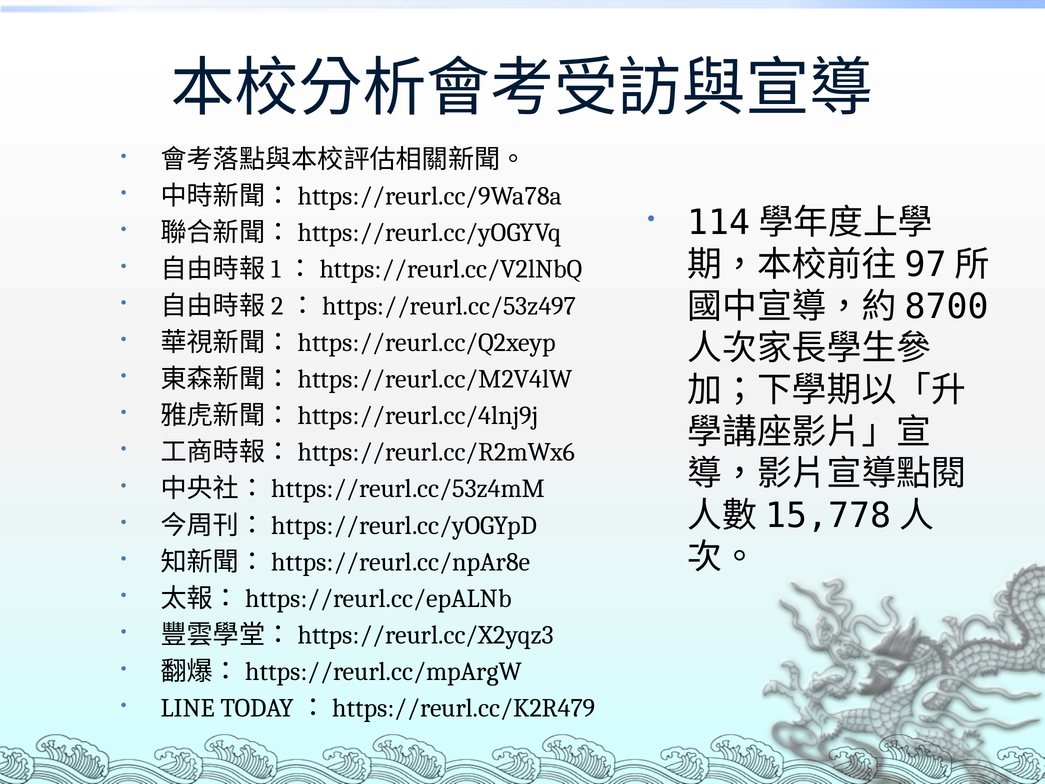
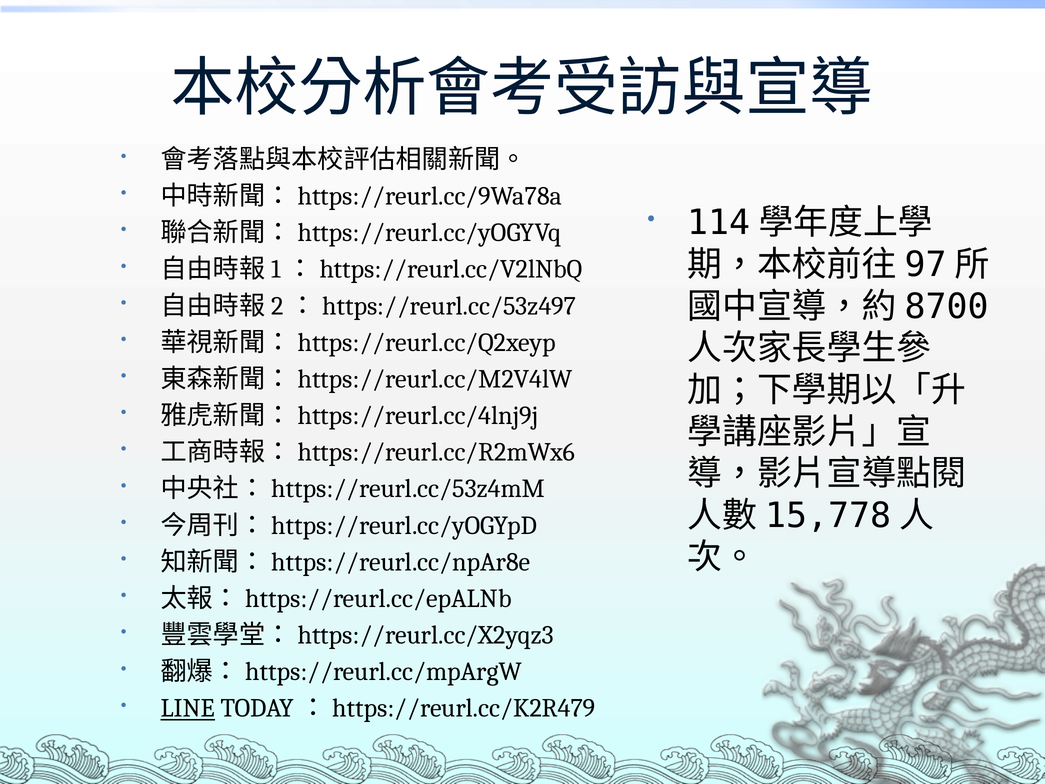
LINE underline: none -> present (188, 708)
